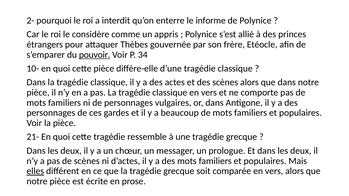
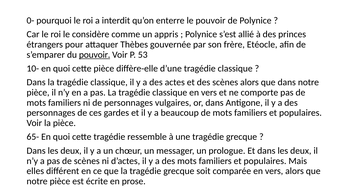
2-: 2- -> 0- (30, 21)
le informe: informe -> pouvoir (211, 21)
34: 34 -> 53 (143, 55)
21-: 21- -> 65- (33, 137)
elles underline: present -> none (35, 171)
